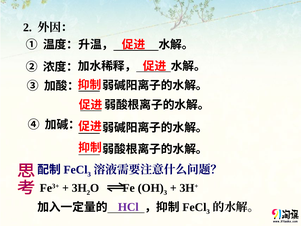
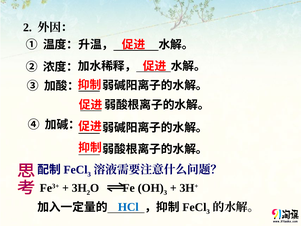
HCl colour: purple -> blue (128, 207)
